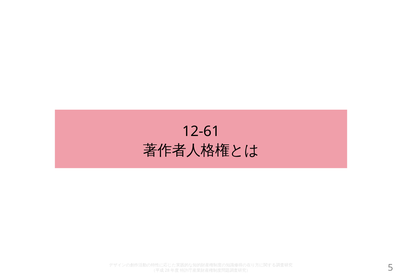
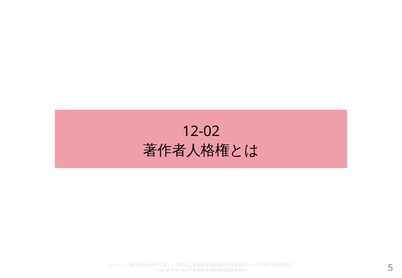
12-61: 12-61 -> 12-02 (201, 131)
